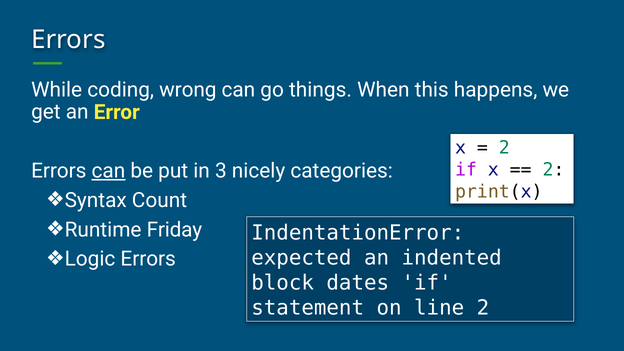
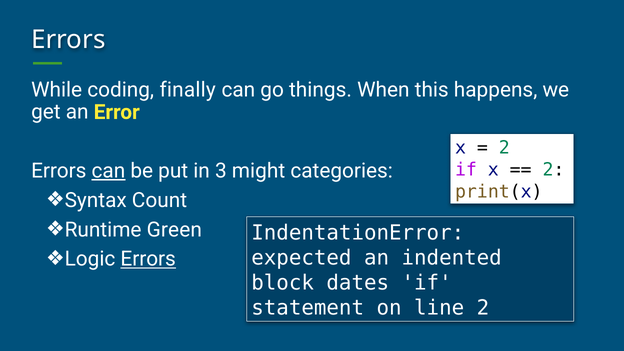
wrong: wrong -> finally (188, 90)
nicely: nicely -> might (259, 171)
Friday: Friday -> Green (174, 230)
Errors underline: none -> present (148, 259)
